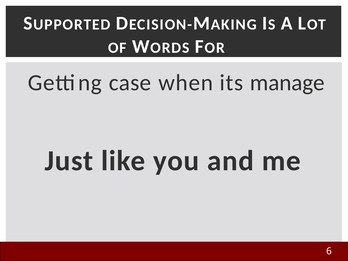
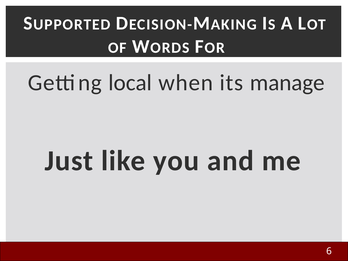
case: case -> local (130, 83)
